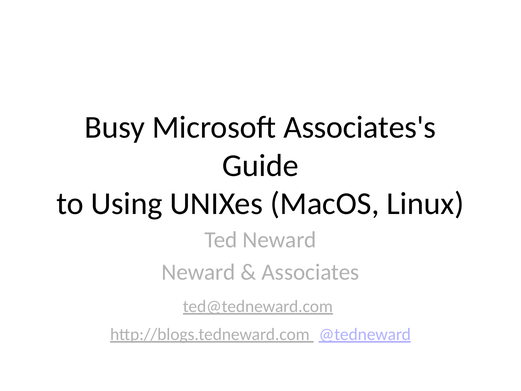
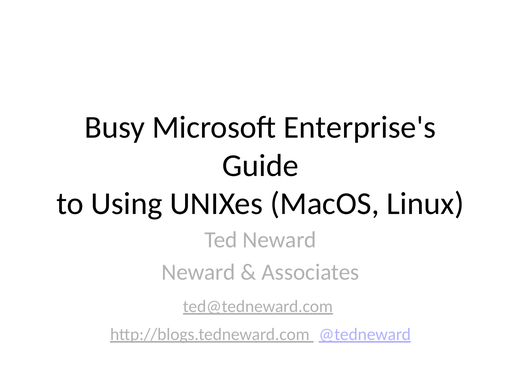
Associates's: Associates's -> Enterprise's (360, 127)
